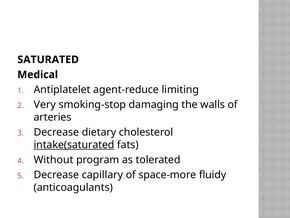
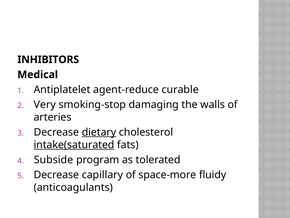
SATURATED: SATURATED -> INHIBITORS (48, 59)
limiting: limiting -> curable (180, 89)
dietary underline: none -> present (99, 132)
Without: Without -> Subside (54, 160)
